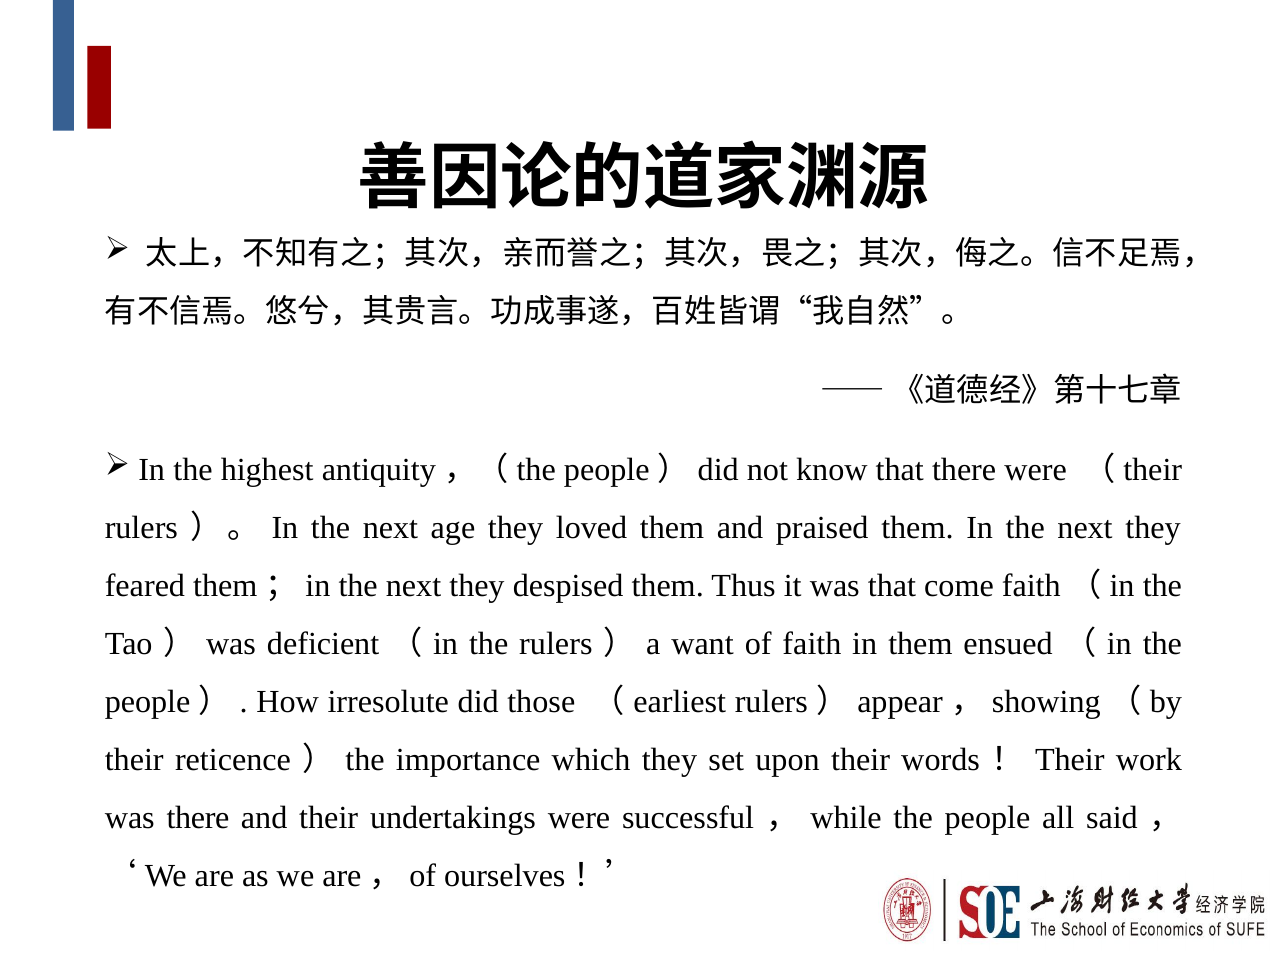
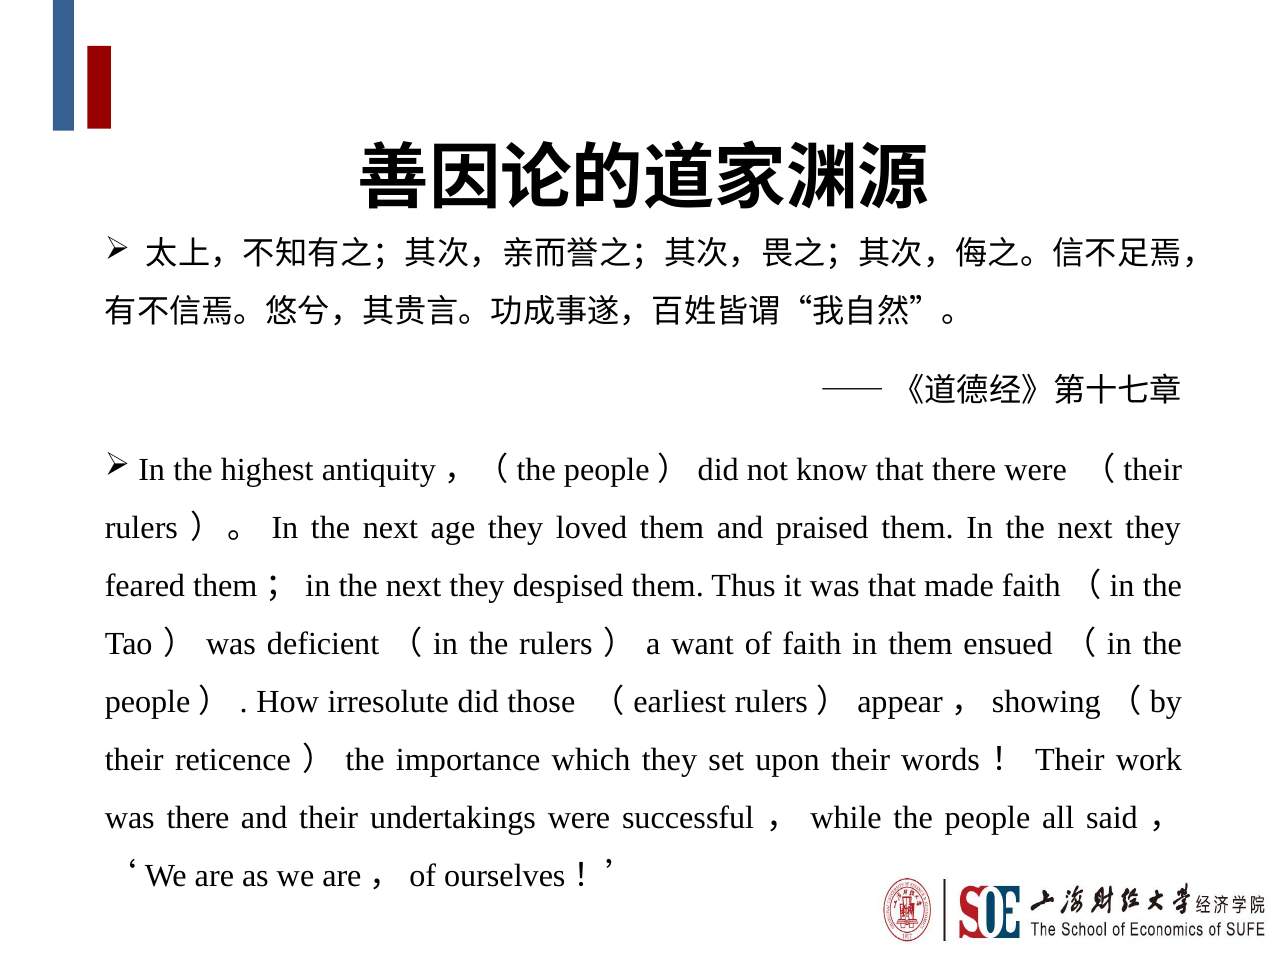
come: come -> made (959, 586)
